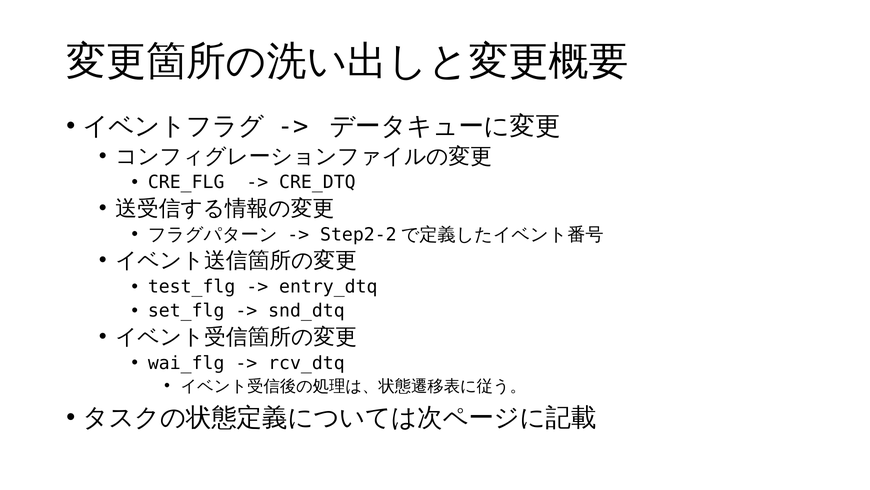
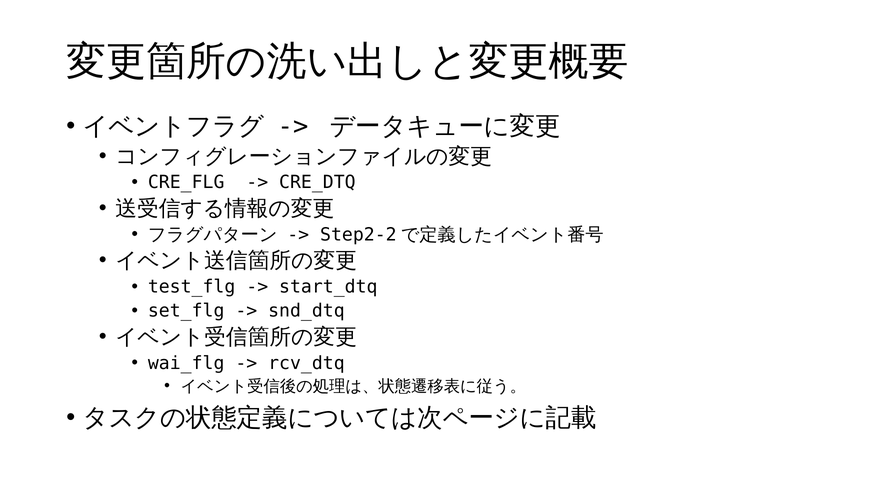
entry_dtq: entry_dtq -> start_dtq (328, 286)
